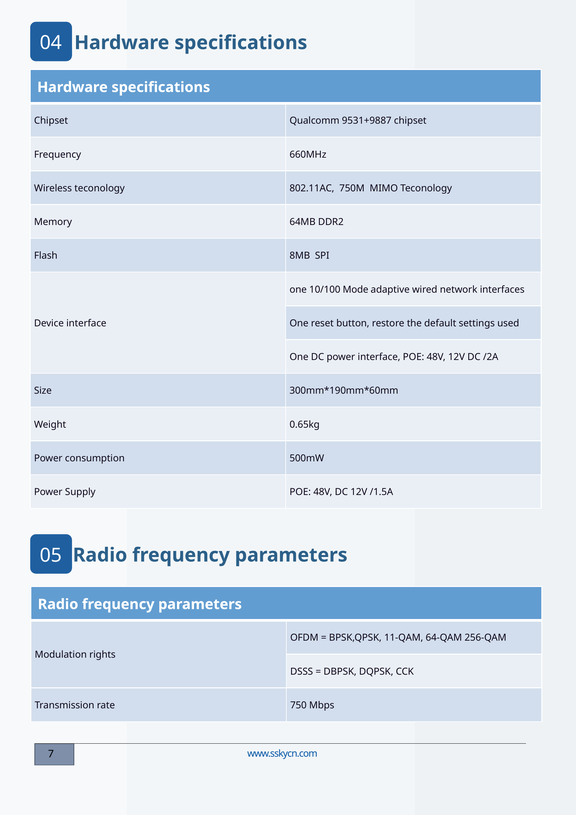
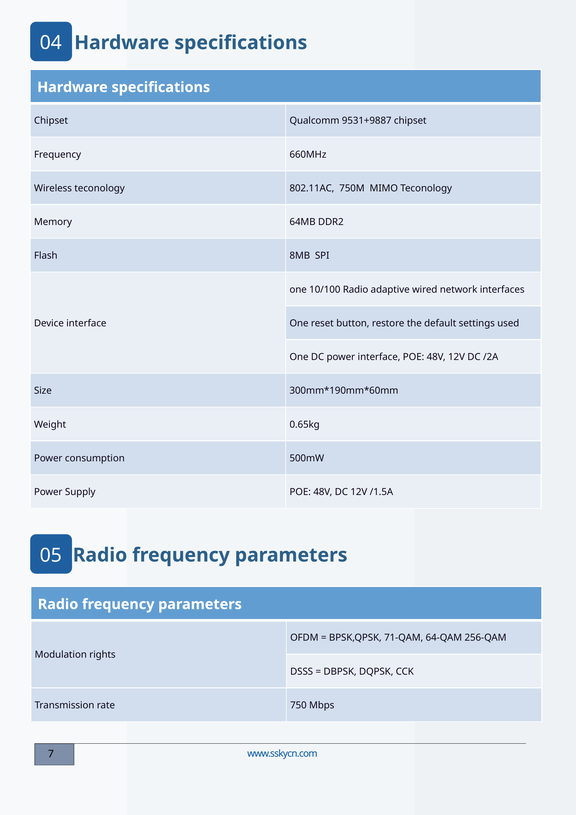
10/100 Mode: Mode -> Radio (356, 289)
11-QAM: 11-QAM -> 71-QAM (404, 638)
